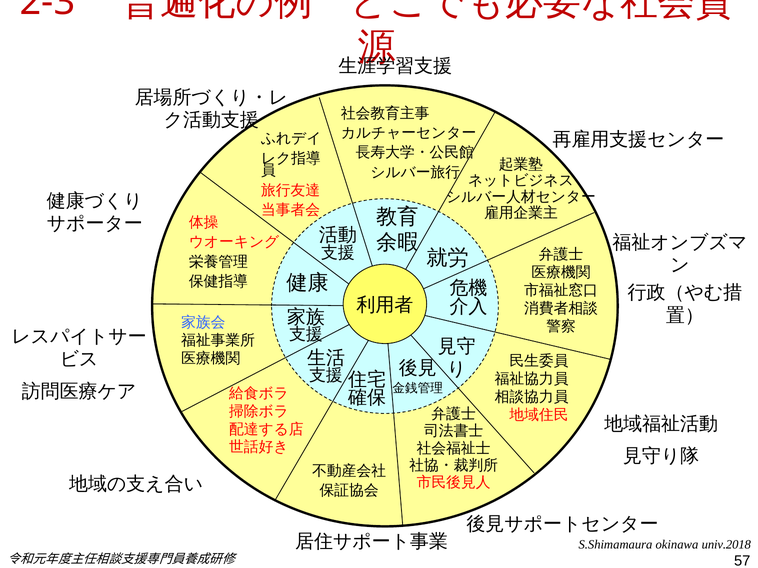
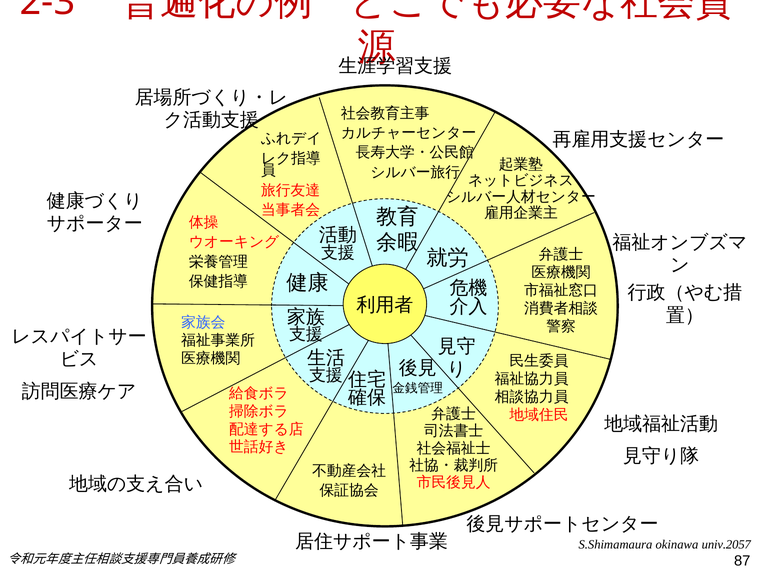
univ.2018: univ.2018 -> univ.2057 (726, 545)
57: 57 -> 87 (742, 561)
